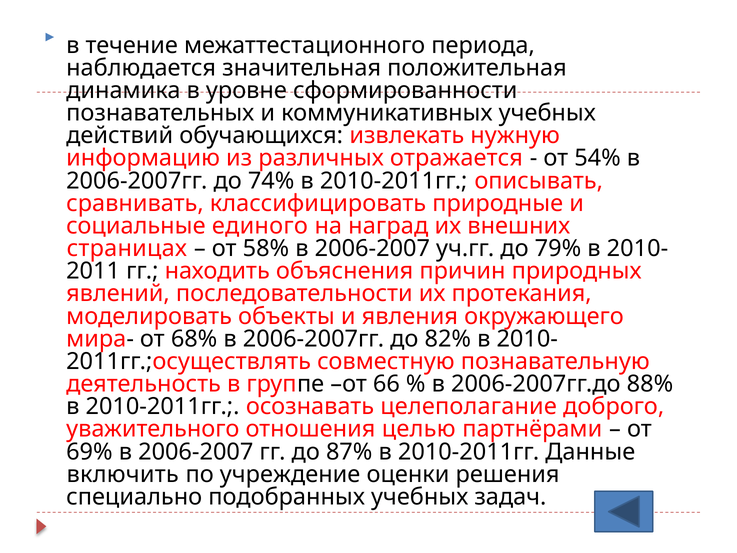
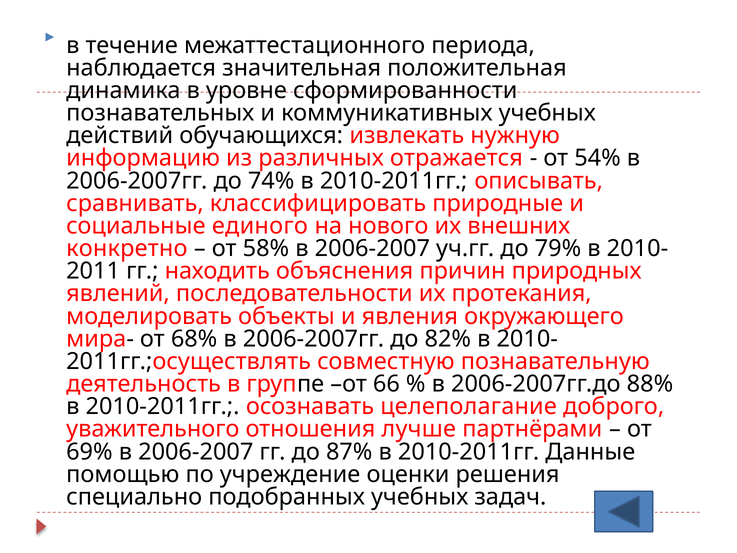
наград: наград -> нового (388, 226)
страницах: страницах -> конкретно (127, 248)
целью: целью -> лучше (419, 429)
включить: включить -> помощью (123, 474)
